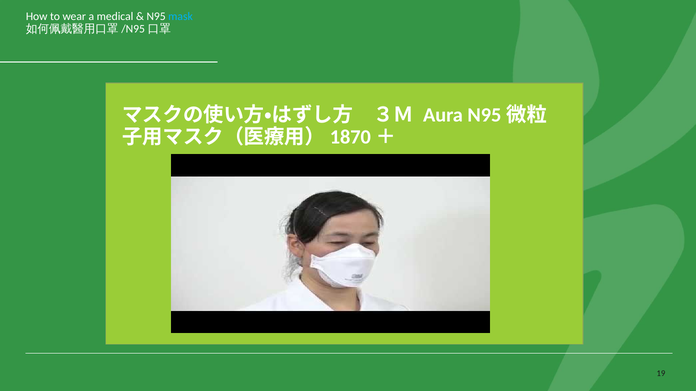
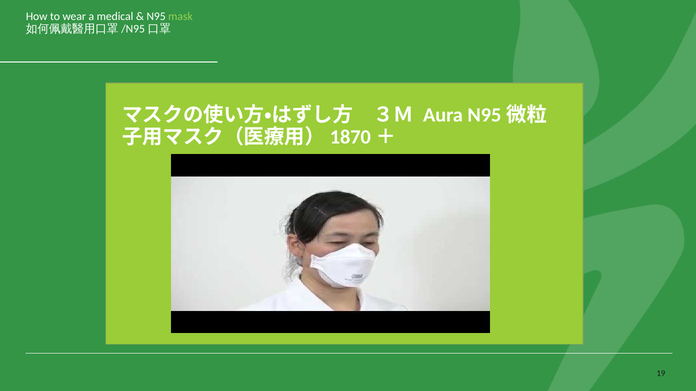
mask colour: light blue -> light green (181, 17)
